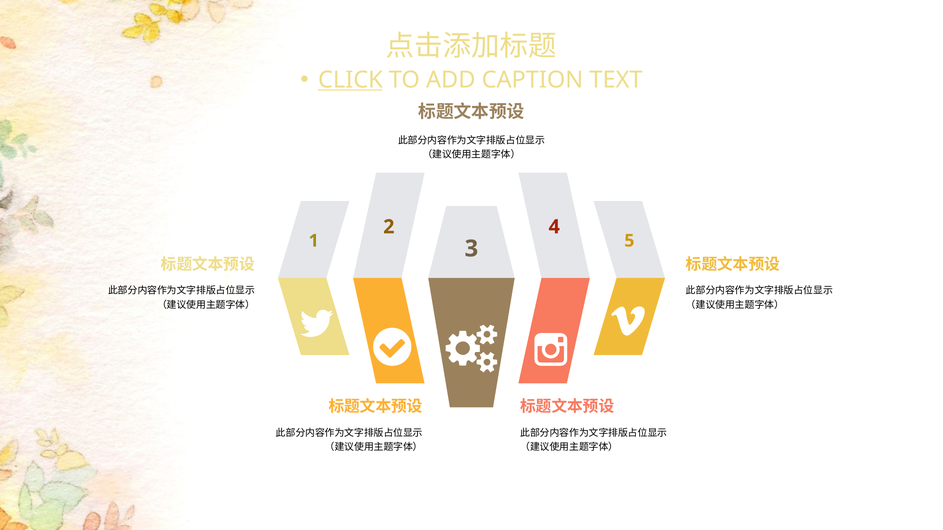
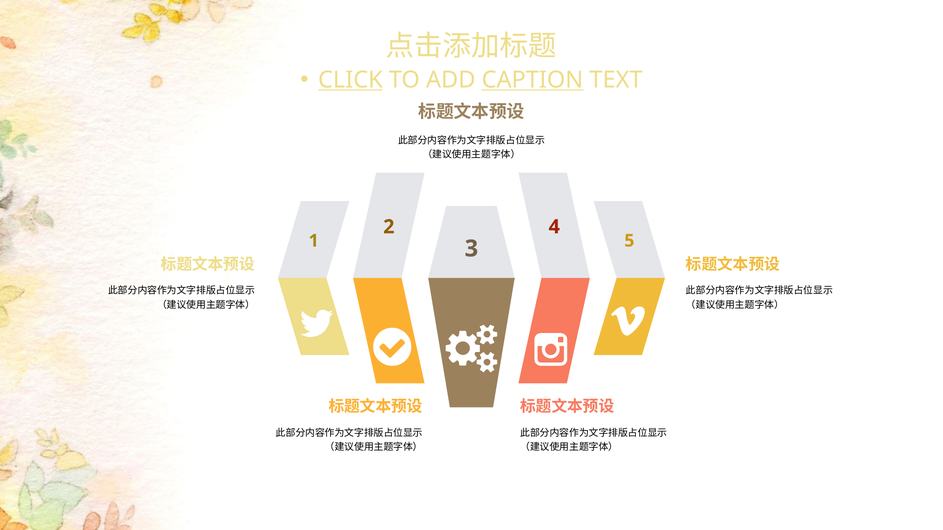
CAPTION underline: none -> present (532, 80)
